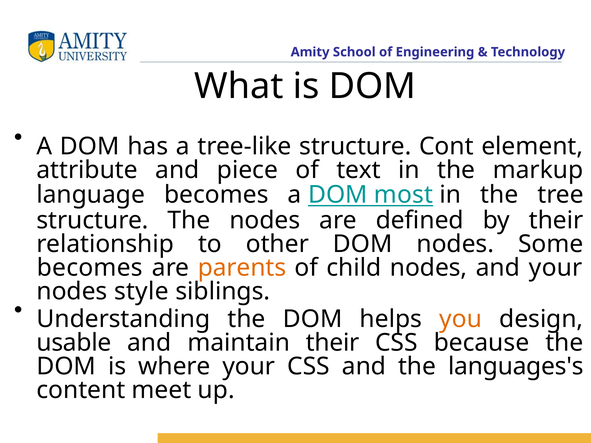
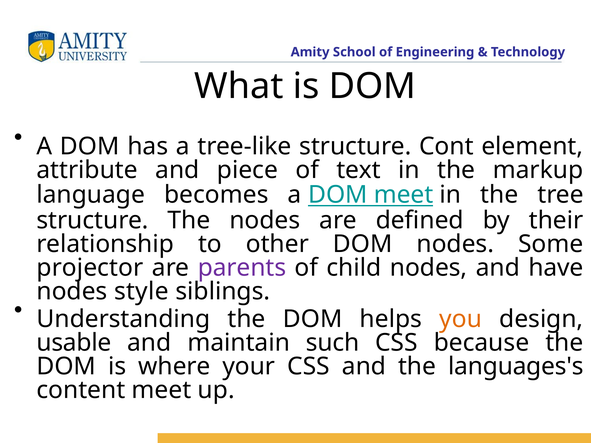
DOM most: most -> meet (404, 195)
becomes: becomes -> projector (90, 268)
parents colour: orange -> purple (242, 268)
and your: your -> have (556, 268)
maintain their: their -> such (333, 343)
